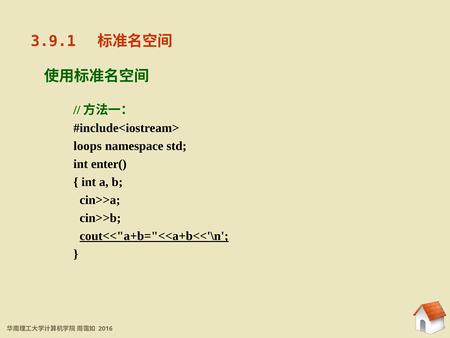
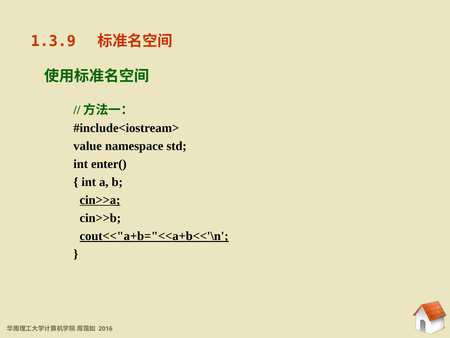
3.9.1: 3.9.1 -> 1.3.9 (53, 41)
loops: loops -> value (88, 146)
cin>>a underline: none -> present (100, 200)
